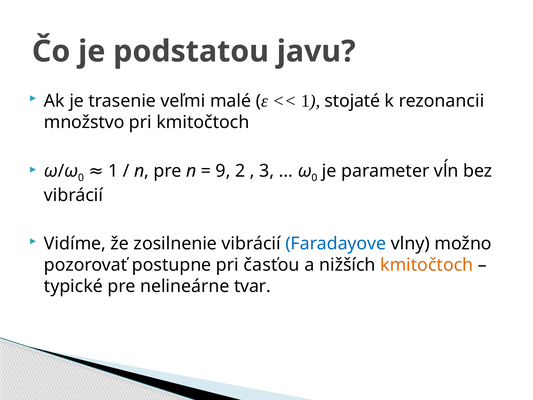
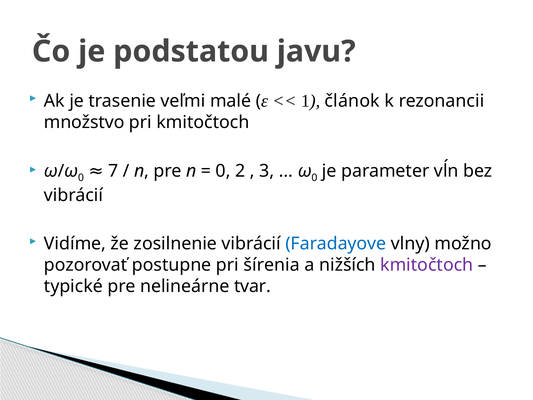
stojaté: stojaté -> článok (352, 101)
9: 9 -> 0 (223, 171)
1: 1 -> 7 (113, 171)
časťou: časťou -> šírenia (272, 265)
kmitočtoch colour: orange -> purple (427, 265)
